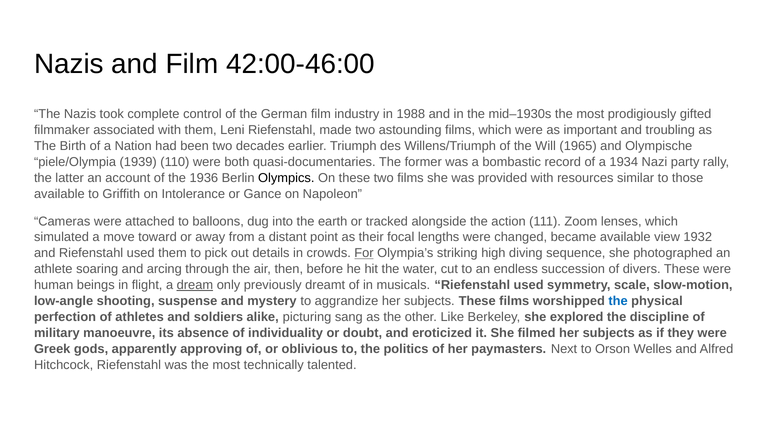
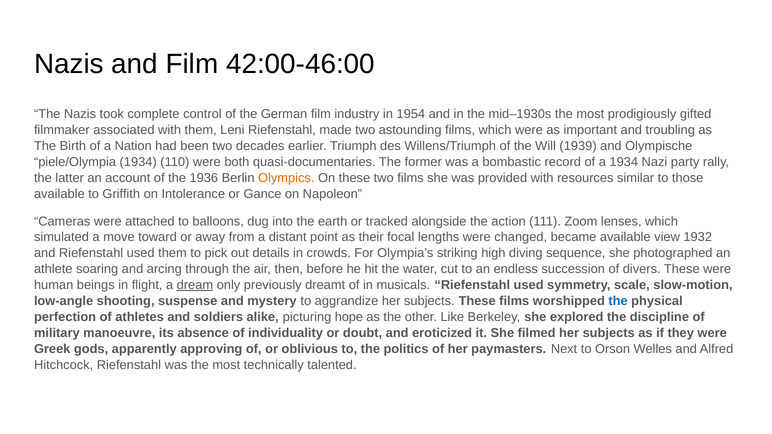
1988: 1988 -> 1954 (411, 114)
1965: 1965 -> 1939 (578, 146)
piele/Olympia 1939: 1939 -> 1934 (138, 162)
Olympics colour: black -> orange (286, 178)
For underline: present -> none (364, 253)
sang: sang -> hope (349, 317)
